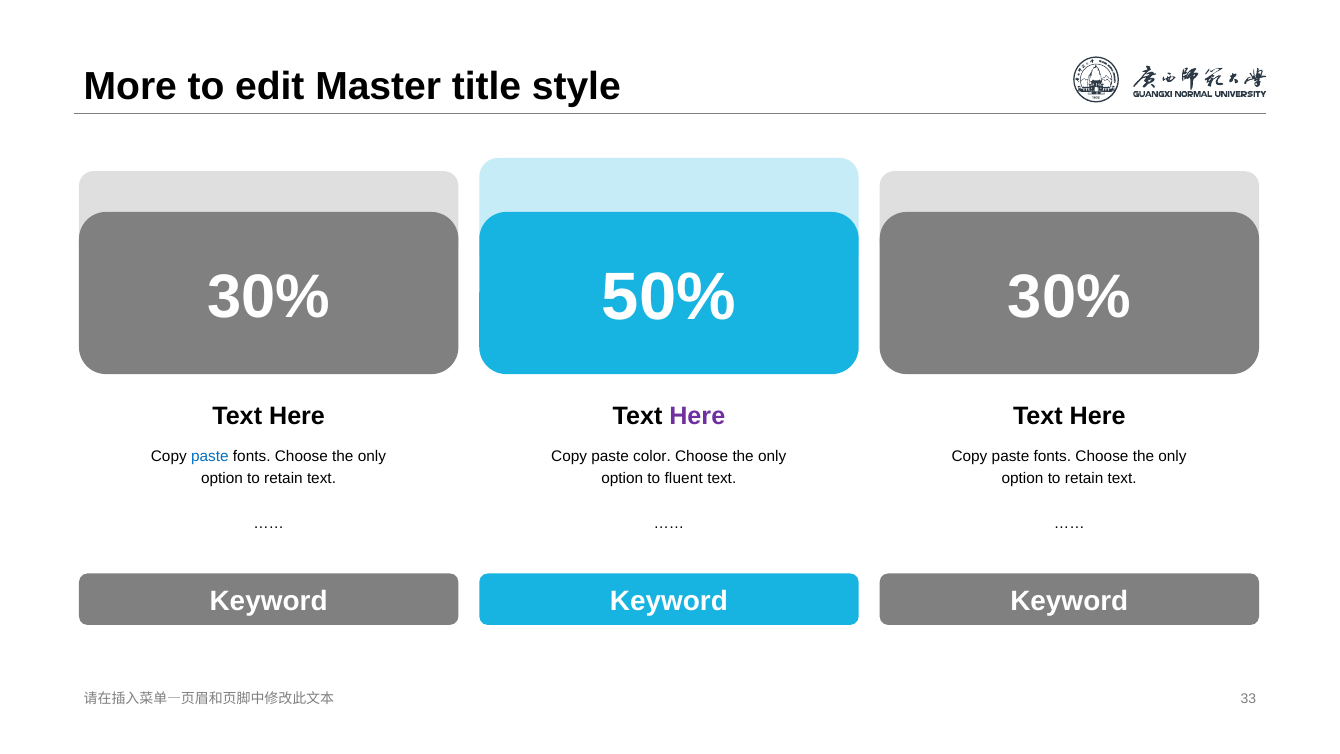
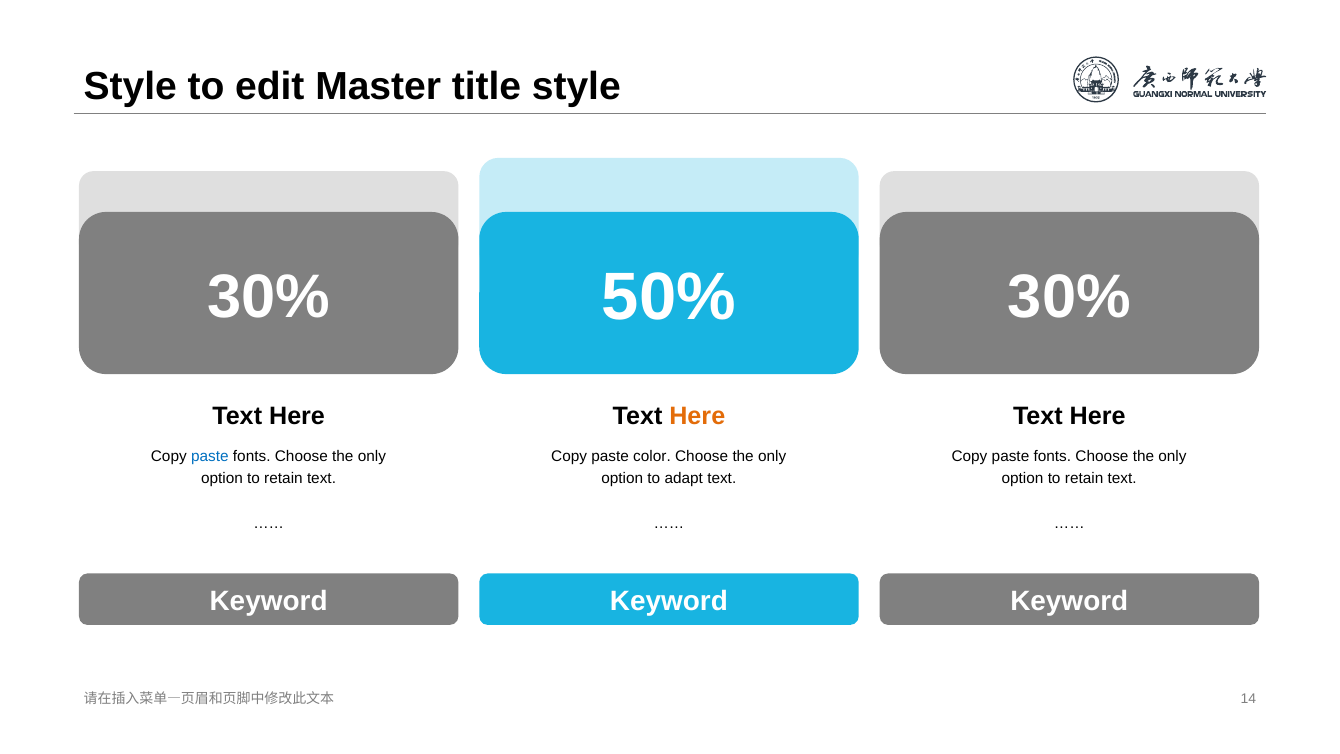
More: More -> Style (130, 87)
Here colour: purple -> orange (697, 416)
fluent: fluent -> adapt (684, 479)
33: 33 -> 14 (1248, 698)
